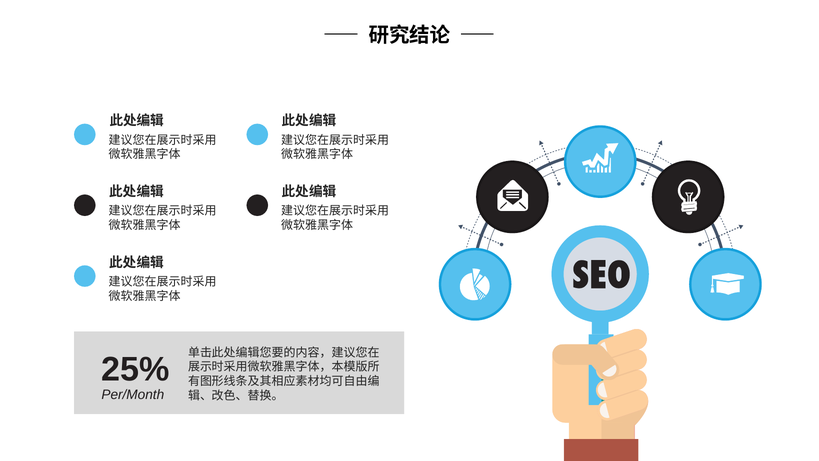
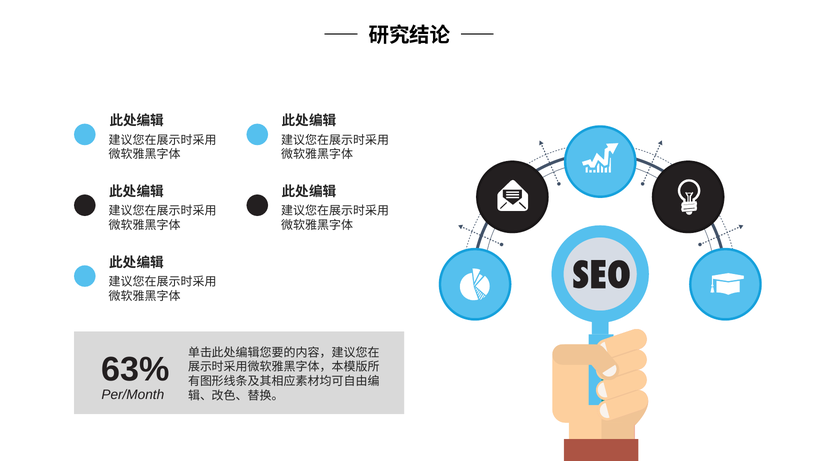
25%: 25% -> 63% (136, 369)
